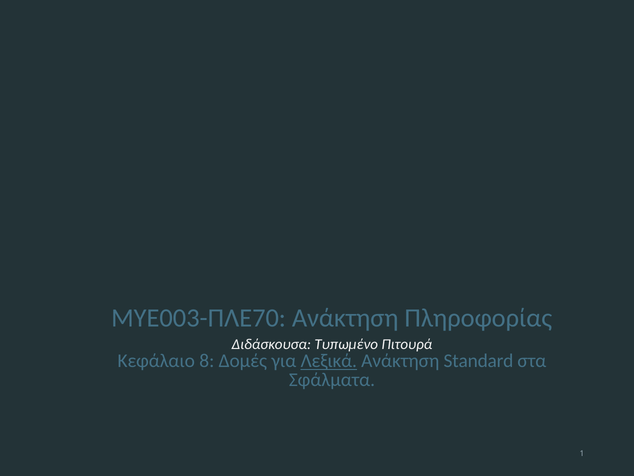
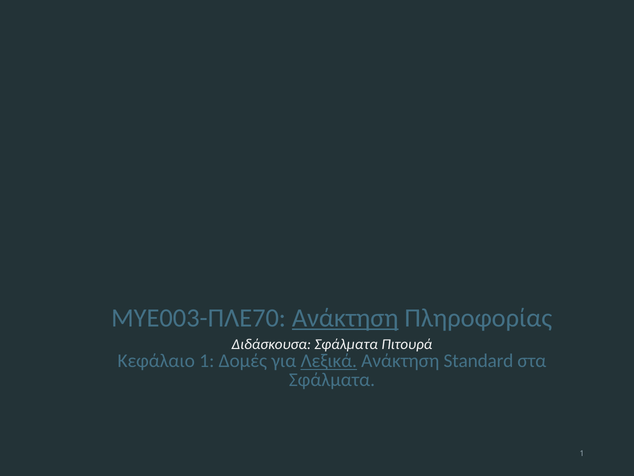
Ανάκτηση underline: none -> present (345, 318)
Διδάσκουσα Τυπωμένο: Τυπωμένο -> Σφάλματα (346, 344)
Κεφάλαιο 8: 8 -> 1 (207, 361)
